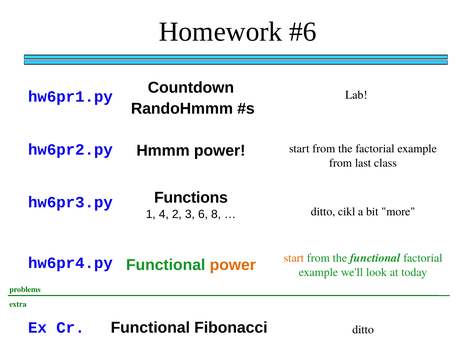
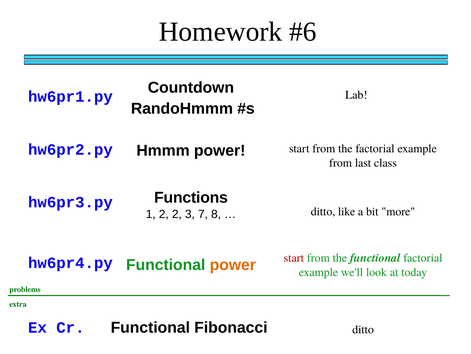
cikl: cikl -> like (347, 211)
1 4: 4 -> 2 (164, 214)
6: 6 -> 7 (203, 214)
start colour: orange -> red (294, 257)
